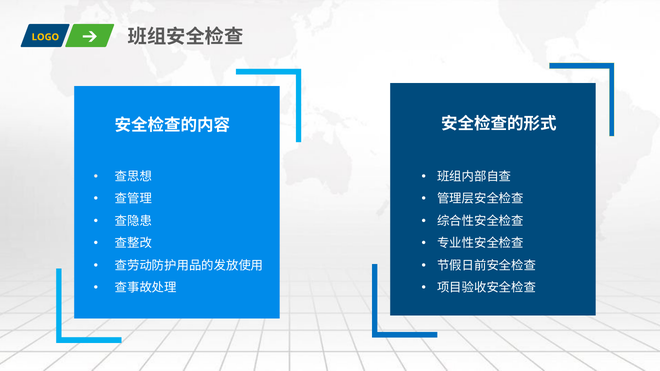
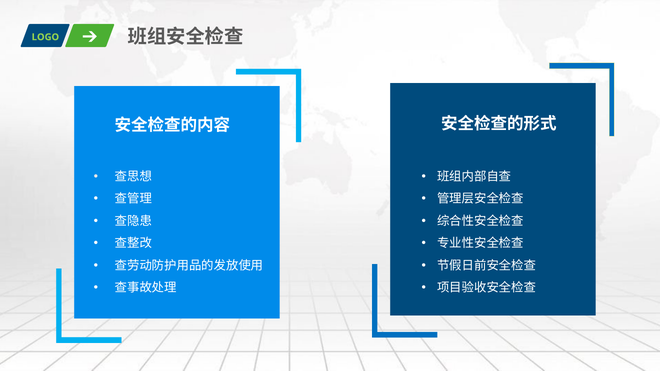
LOGO colour: yellow -> light green (45, 37)
